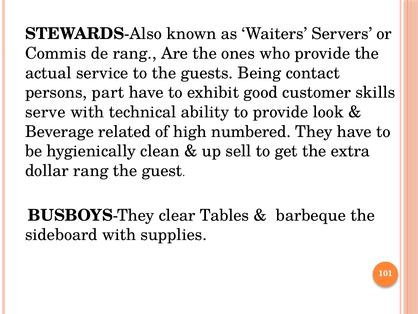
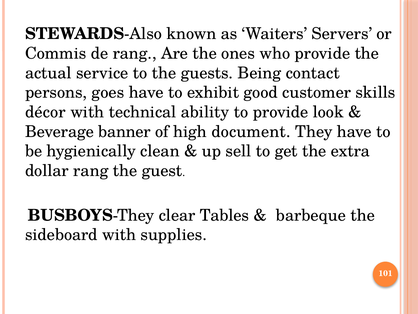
part: part -> goes (108, 92)
serve: serve -> décor (45, 112)
related: related -> banner (125, 131)
numbered: numbered -> document (251, 131)
